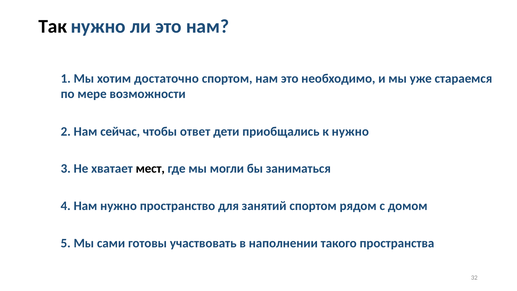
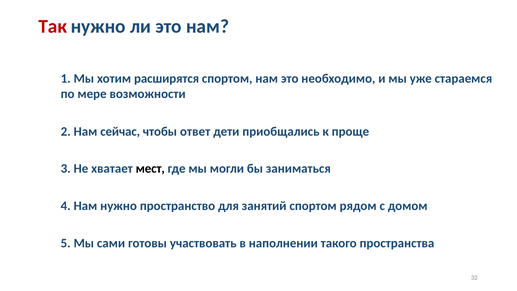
Так colour: black -> red (53, 27)
достаточно: достаточно -> расширятся (167, 78)
к нужно: нужно -> проще (350, 131)
